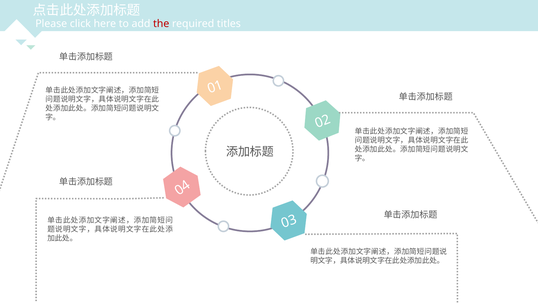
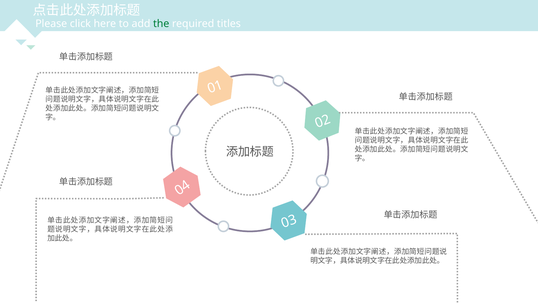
the colour: red -> green (161, 24)
